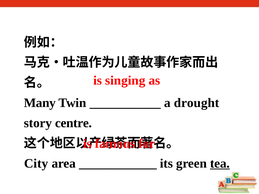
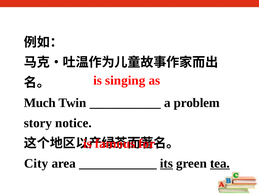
Many: Many -> Much (40, 103)
drought: drought -> problem (197, 103)
centre: centre -> notice (73, 123)
its underline: none -> present (166, 164)
